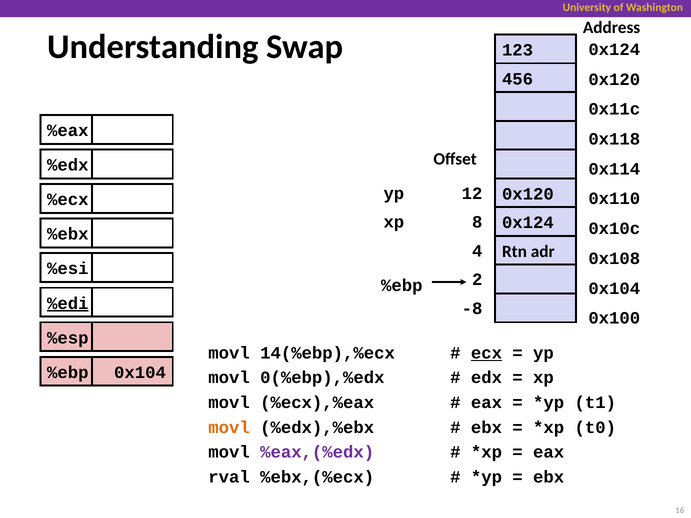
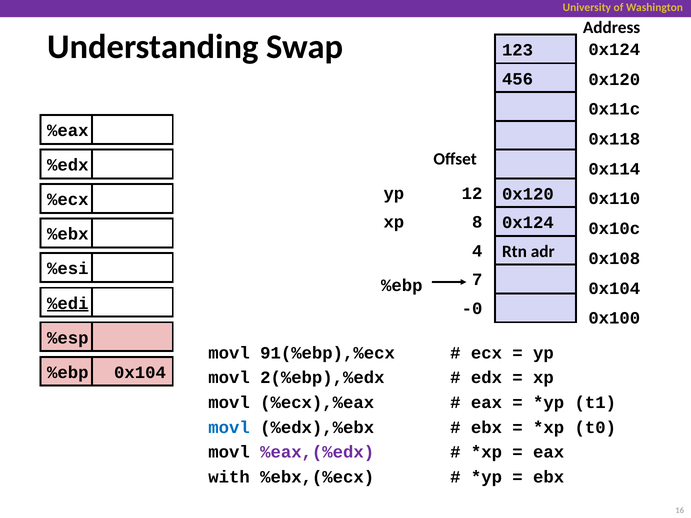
2: 2 -> 7 (477, 280)
-8: -8 -> -0 (472, 309)
14(%ebp),%ecx: 14(%ebp),%ecx -> 91(%ebp),%ecx (328, 353)
ecx underline: present -> none (486, 353)
0(%ebp),%edx: 0(%ebp),%edx -> 2(%ebp),%edx (322, 378)
movl colour: orange -> blue (229, 428)
rval: rval -> with (229, 477)
